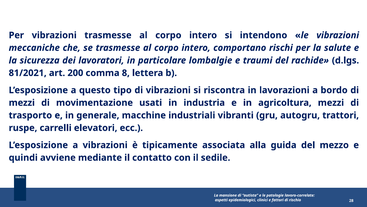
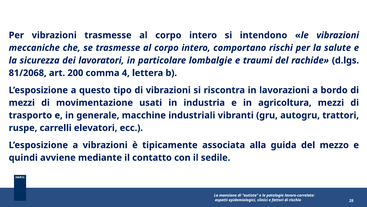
81/2021: 81/2021 -> 81/2068 (28, 73)
8: 8 -> 4 (126, 73)
